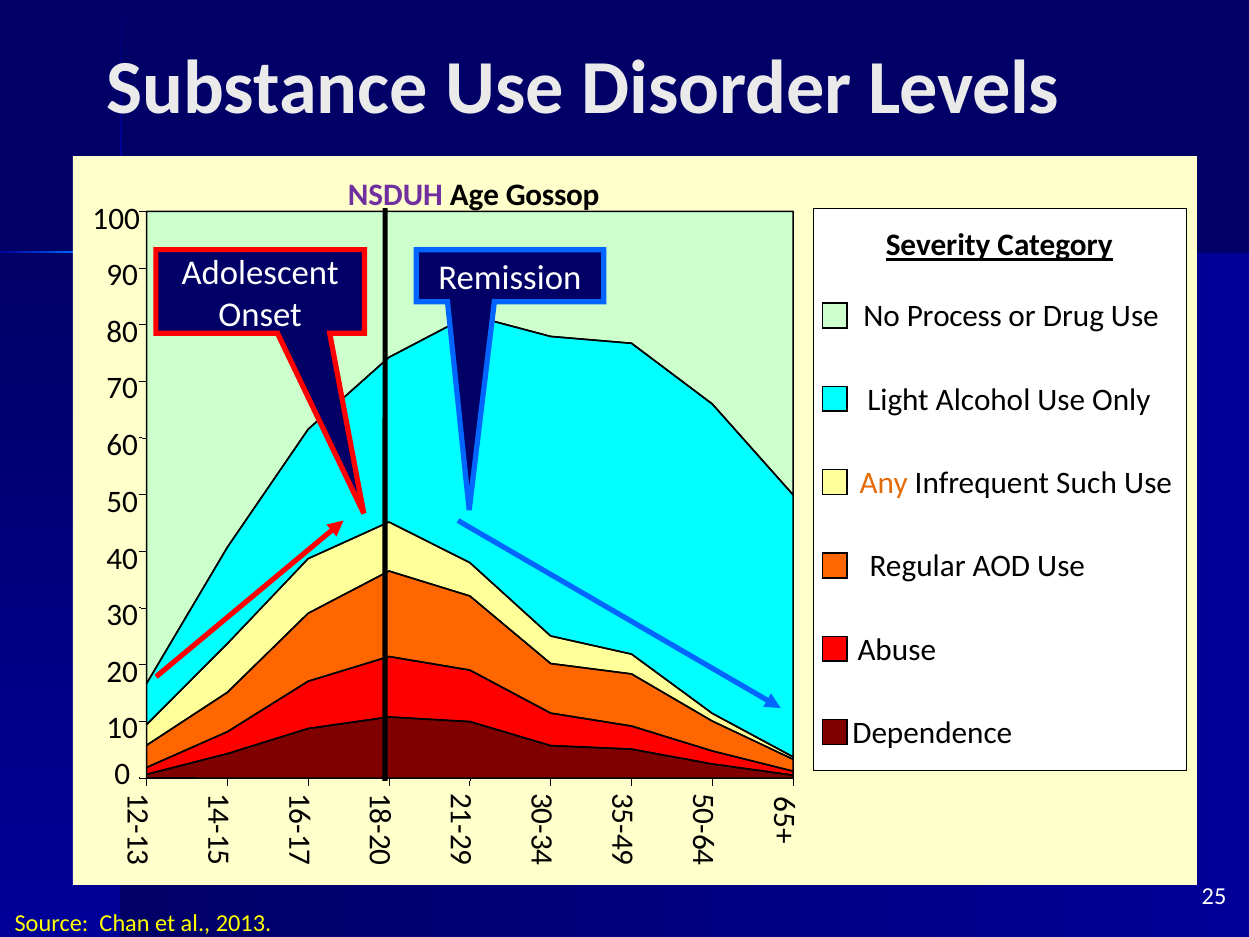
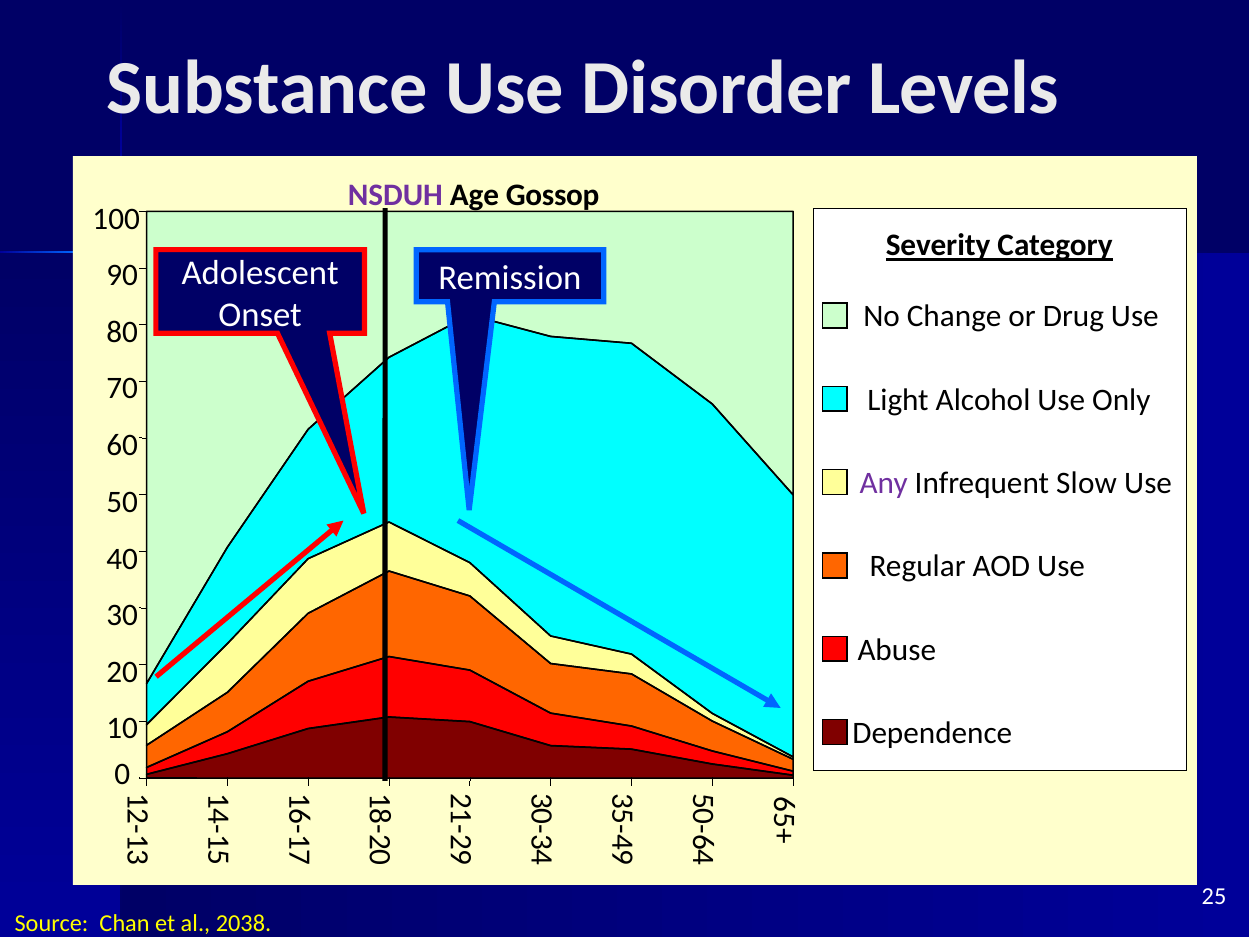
Process: Process -> Change (954, 316)
Any colour: orange -> purple (884, 483)
Such: Such -> Slow (1087, 483)
2013: 2013 -> 2038 (244, 924)
